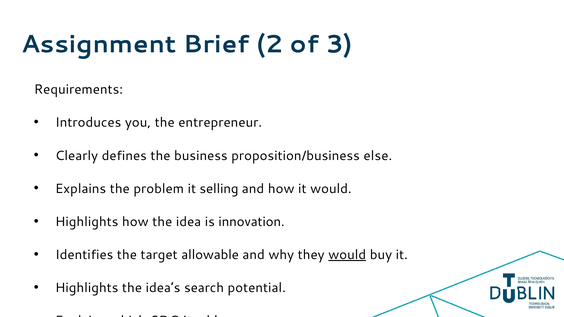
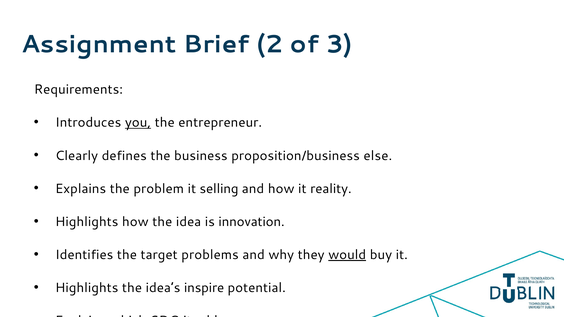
you underline: none -> present (138, 123)
it would: would -> reality (331, 189)
allowable: allowable -> problems (210, 255)
search: search -> inspire (204, 288)
